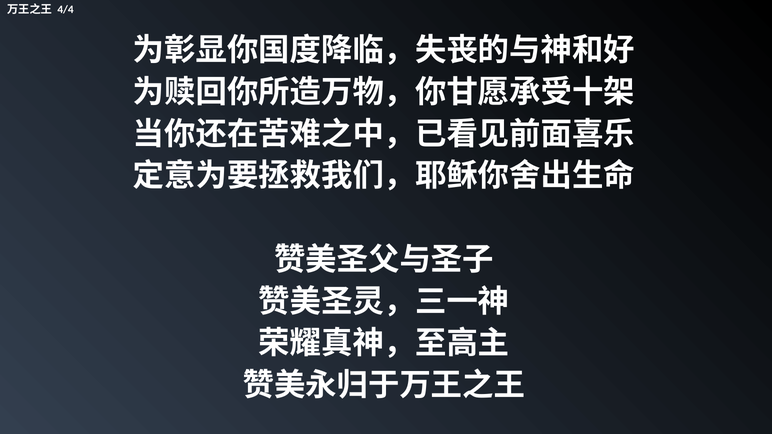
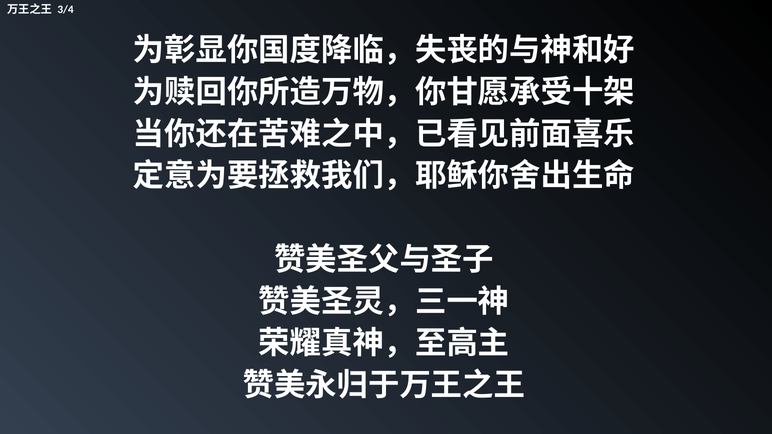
4/4: 4/4 -> 3/4 (65, 9)
